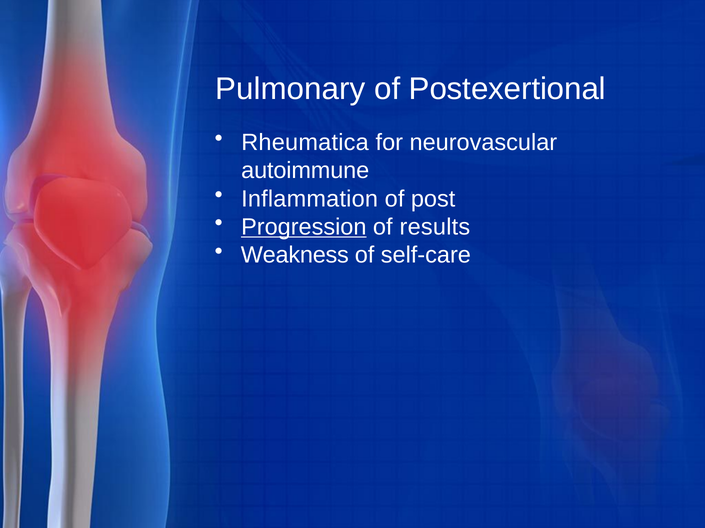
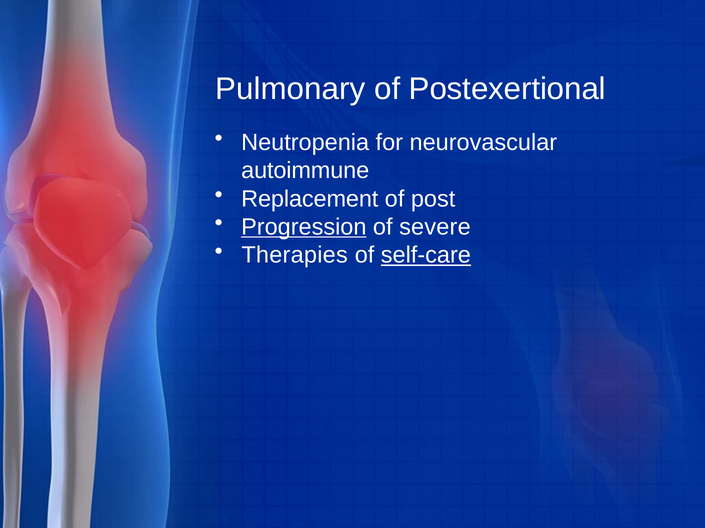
Rheumatica: Rheumatica -> Neutropenia (305, 143)
Inflammation: Inflammation -> Replacement (310, 199)
results: results -> severe (435, 227)
Weakness: Weakness -> Therapies (295, 255)
self-care underline: none -> present (426, 255)
